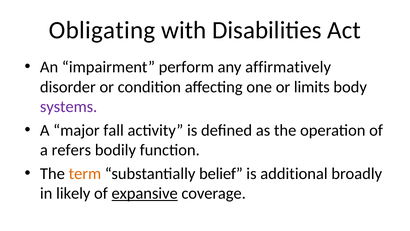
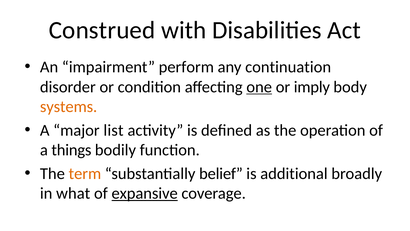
Obligating: Obligating -> Construed (102, 30)
affirmatively: affirmatively -> continuation (288, 67)
one underline: none -> present (259, 87)
limits: limits -> imply (312, 87)
systems colour: purple -> orange (69, 107)
fall: fall -> list (114, 130)
refers: refers -> things (71, 150)
likely: likely -> what (73, 193)
